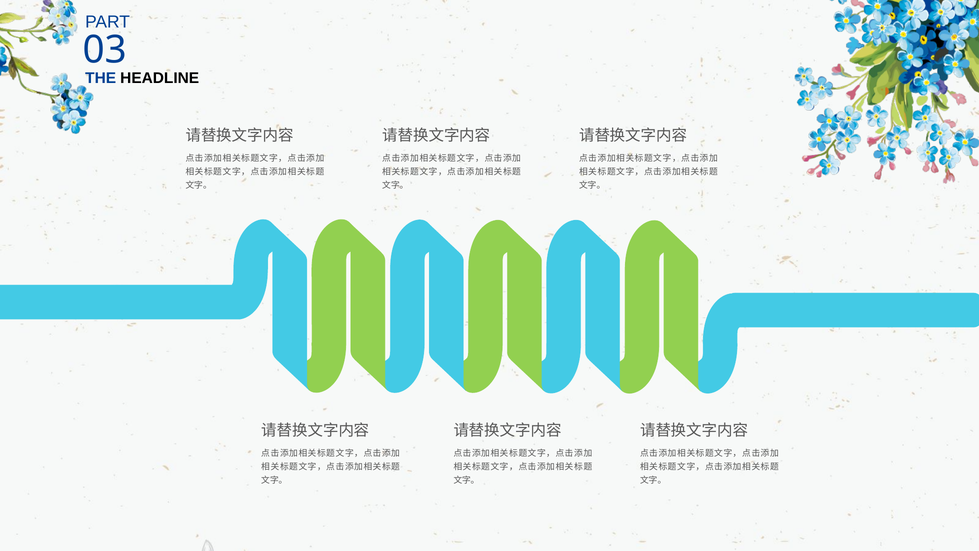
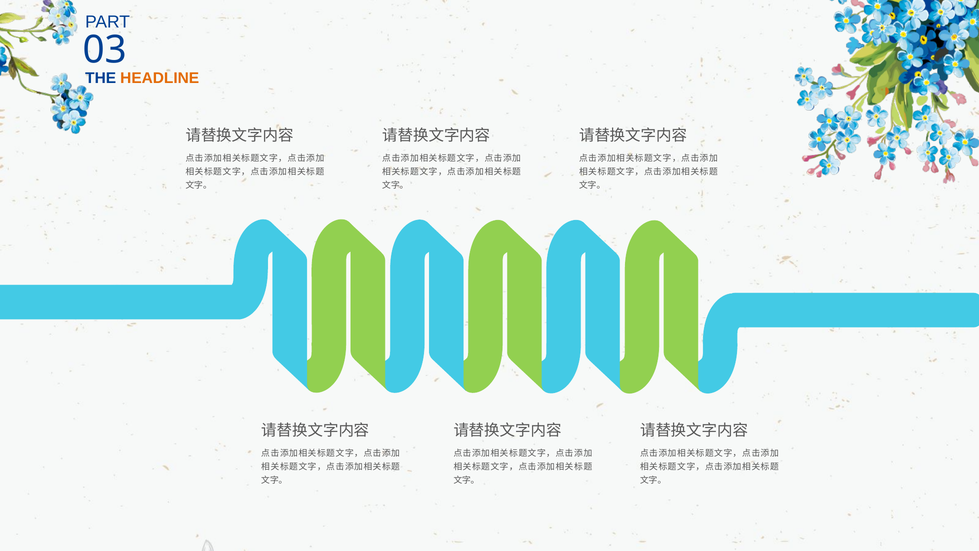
HEADLINE colour: black -> orange (160, 78)
